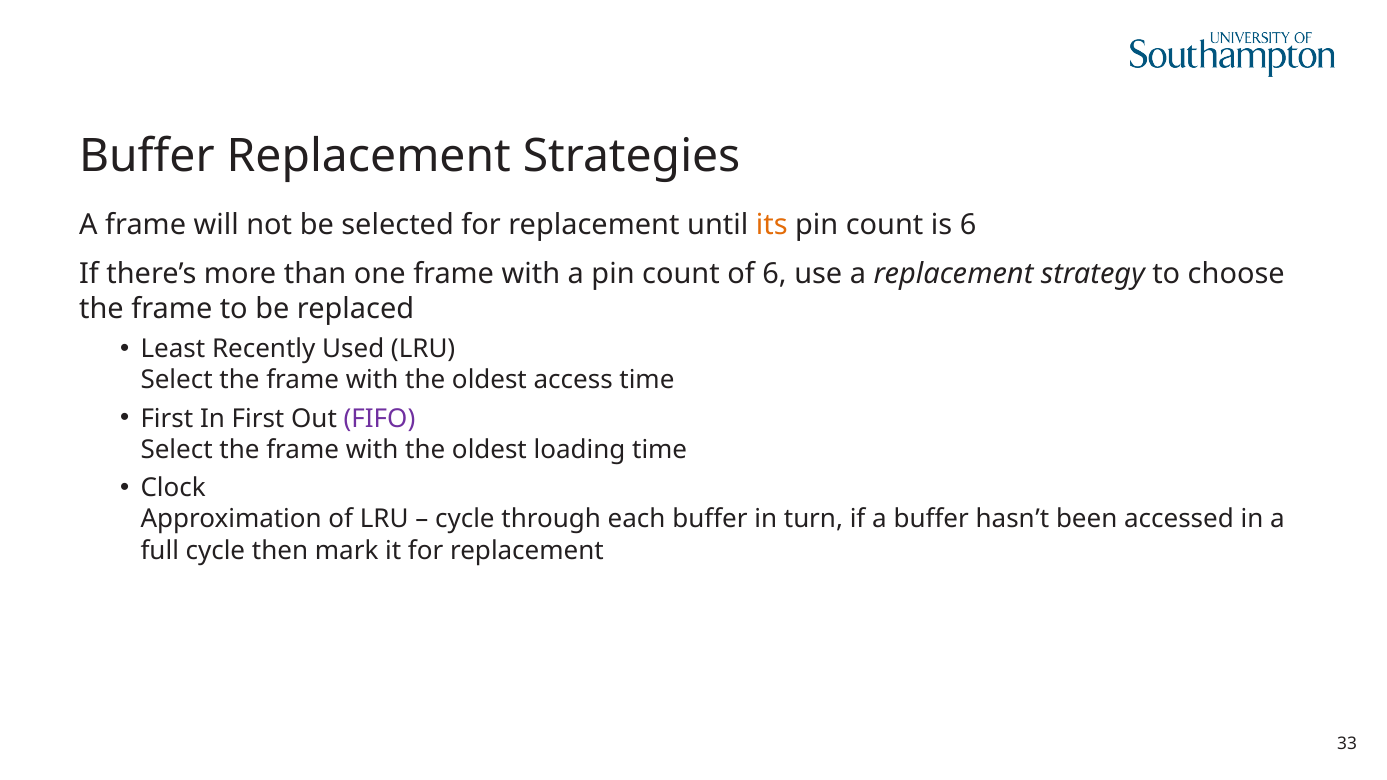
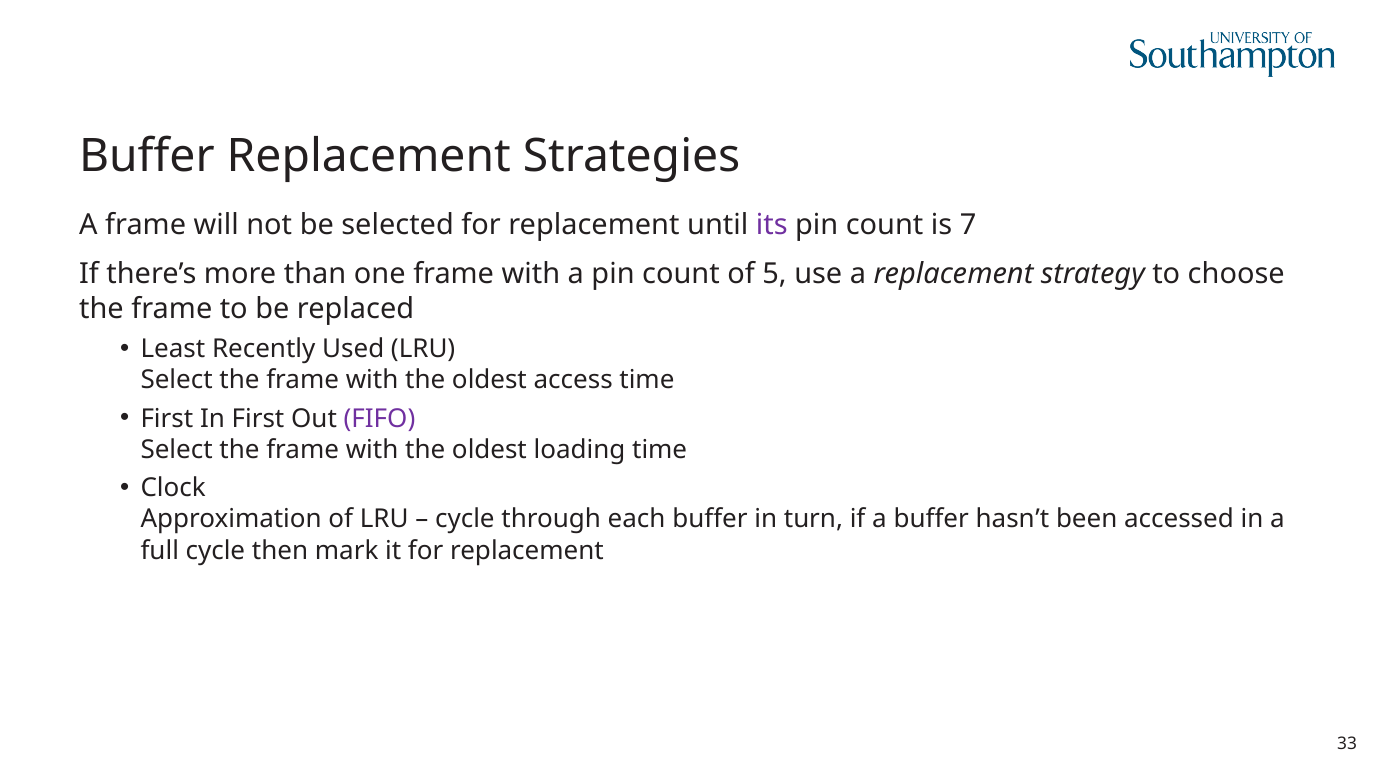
its colour: orange -> purple (772, 225)
is 6: 6 -> 7 (968, 225)
of 6: 6 -> 5 (775, 274)
